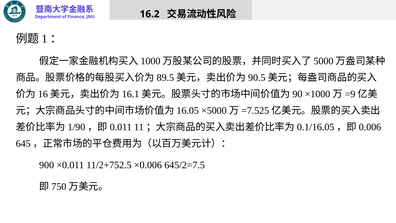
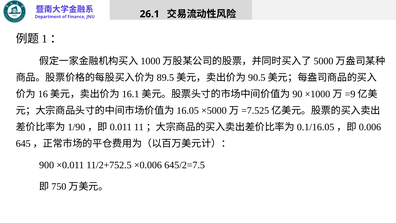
16.2: 16.2 -> 26.1 (150, 14)
